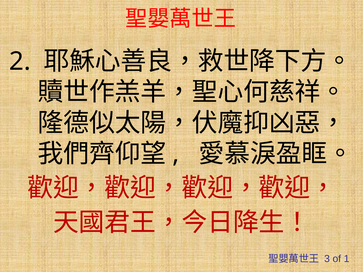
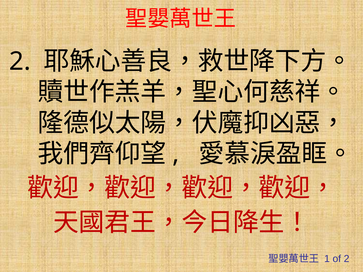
3: 3 -> 1 (327, 259)
of 1: 1 -> 2 (347, 259)
